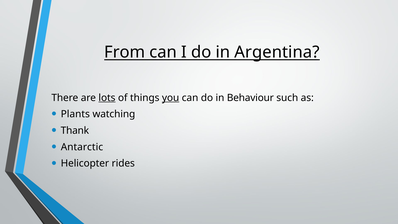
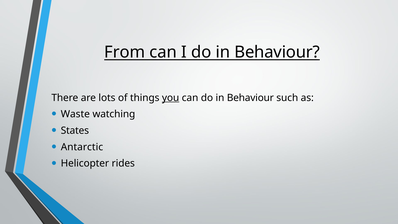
I do in Argentina: Argentina -> Behaviour (277, 52)
lots underline: present -> none (107, 98)
Plants: Plants -> Waste (75, 114)
Thank: Thank -> States (75, 131)
